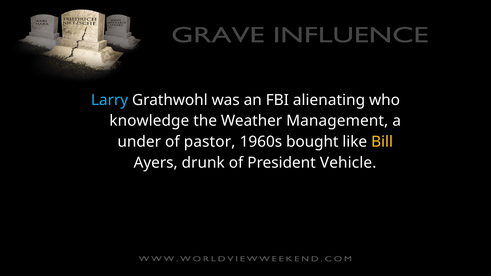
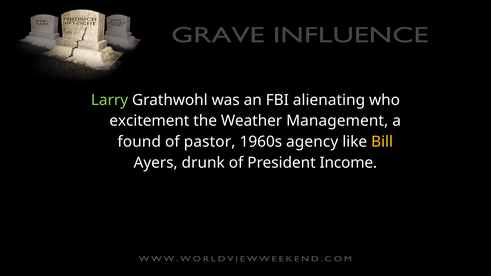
Larry colour: light blue -> light green (110, 100)
knowledge: knowledge -> excitement (149, 121)
under: under -> found (139, 142)
bought: bought -> agency (312, 142)
Vehicle: Vehicle -> Income (348, 163)
